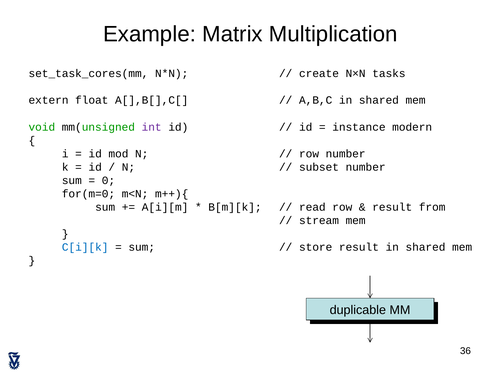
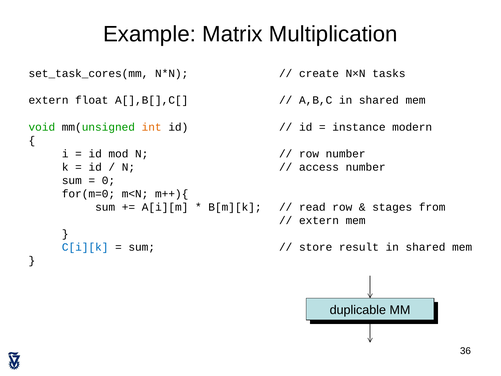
int colour: purple -> orange (152, 127)
subset: subset -> access (319, 167)
result: result -> stages (392, 207)
stream: stream -> extern (319, 220)
